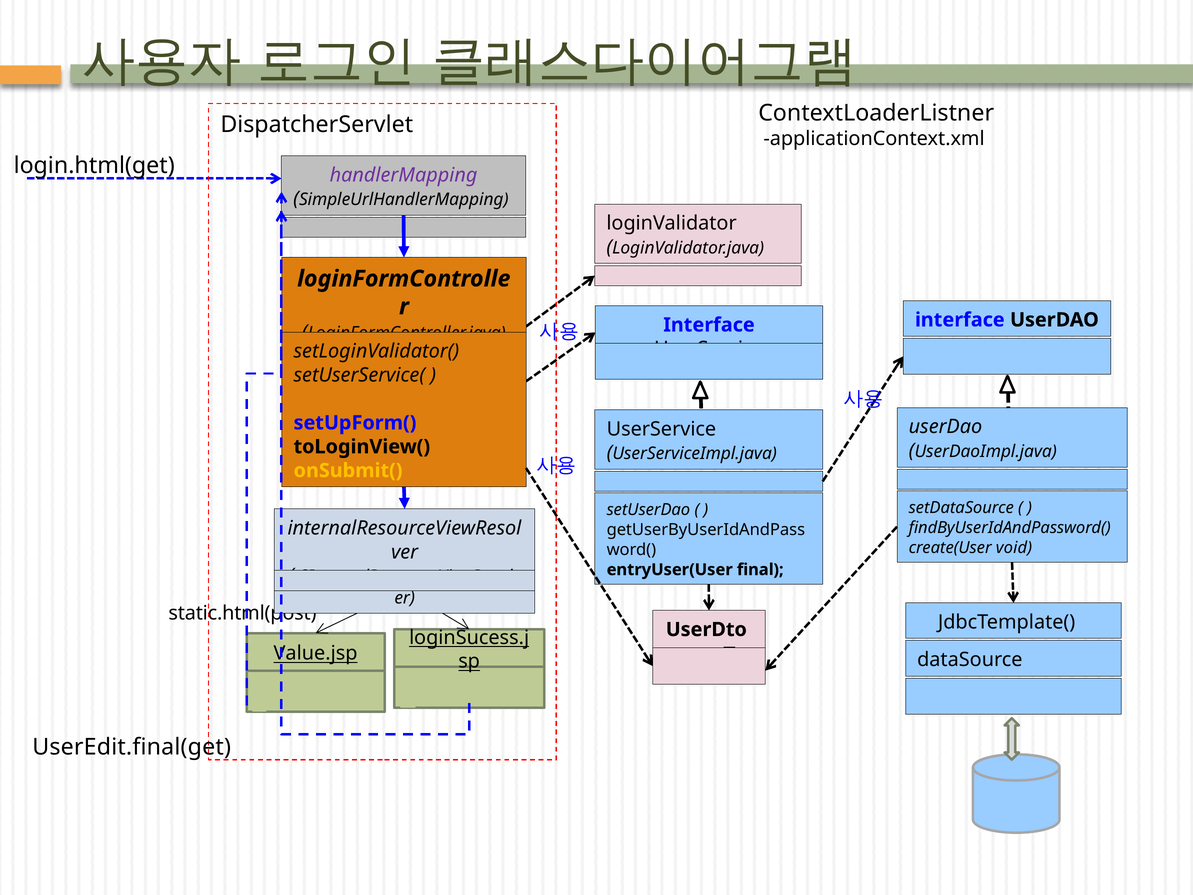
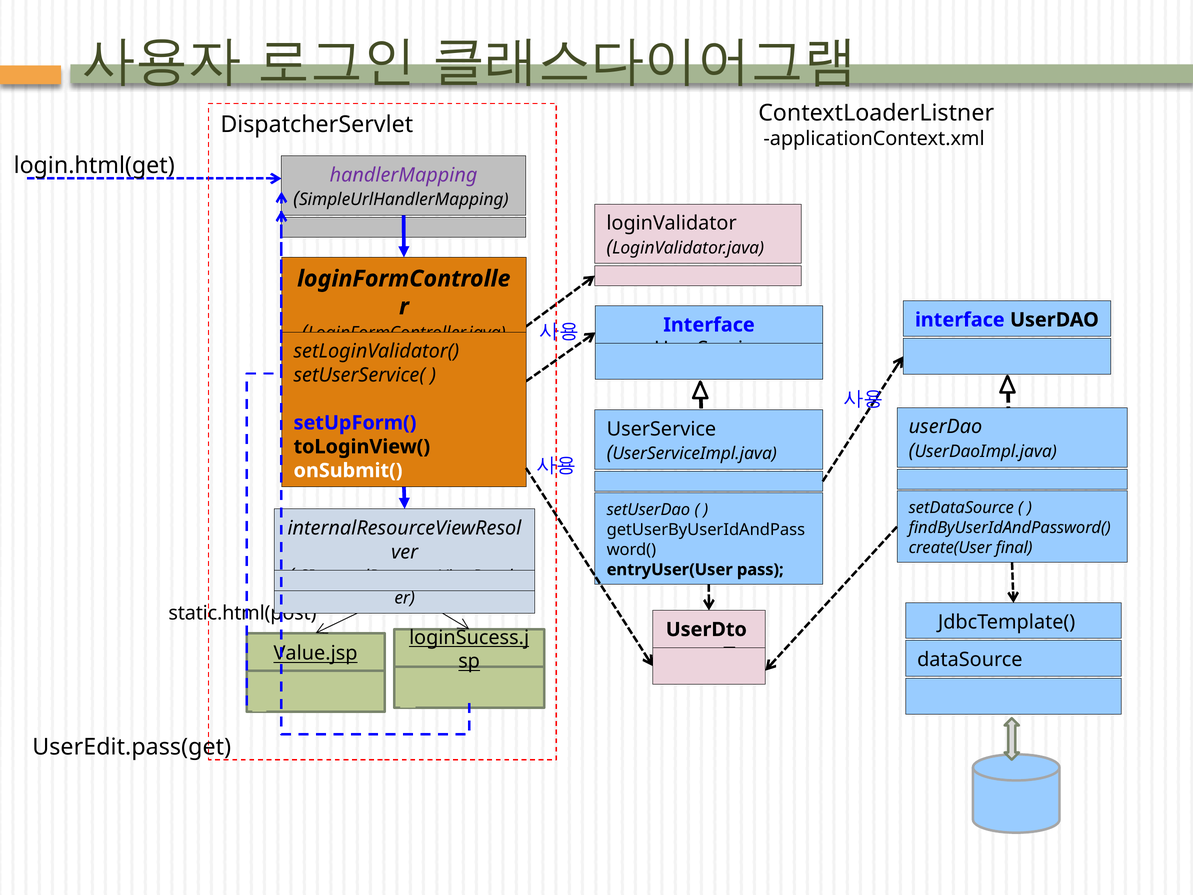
onSubmit( colour: yellow -> white (348, 470)
void: void -> final (1014, 548)
final: final -> pass (760, 570)
UserEdit.final(get: UserEdit.final(get -> UserEdit.pass(get (132, 747)
